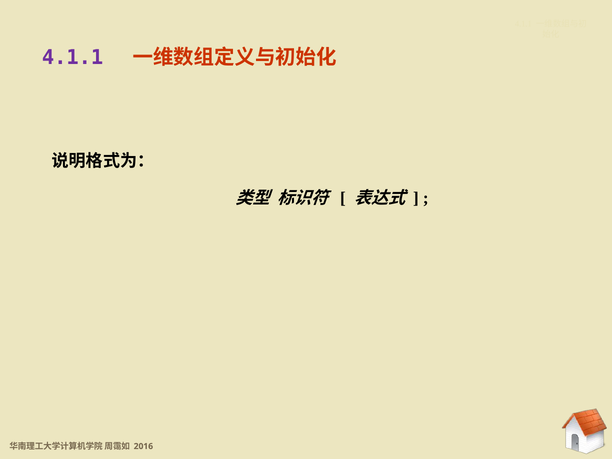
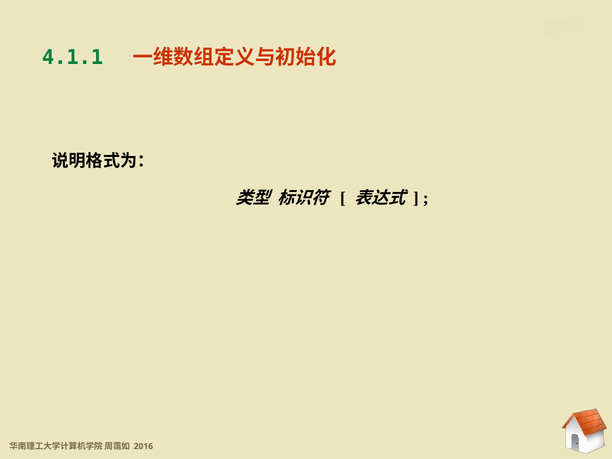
4.1.1 colour: purple -> green (73, 58)
